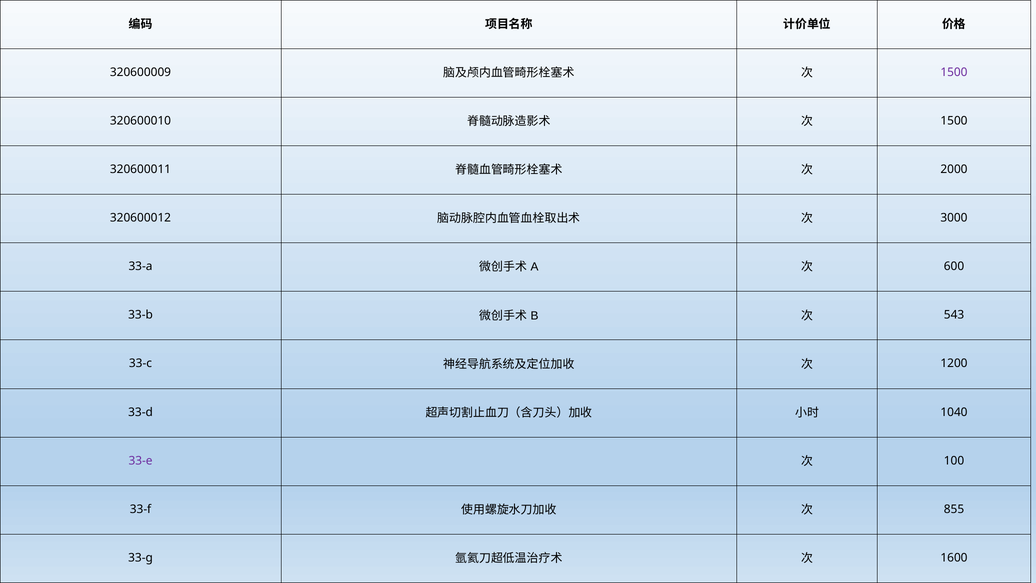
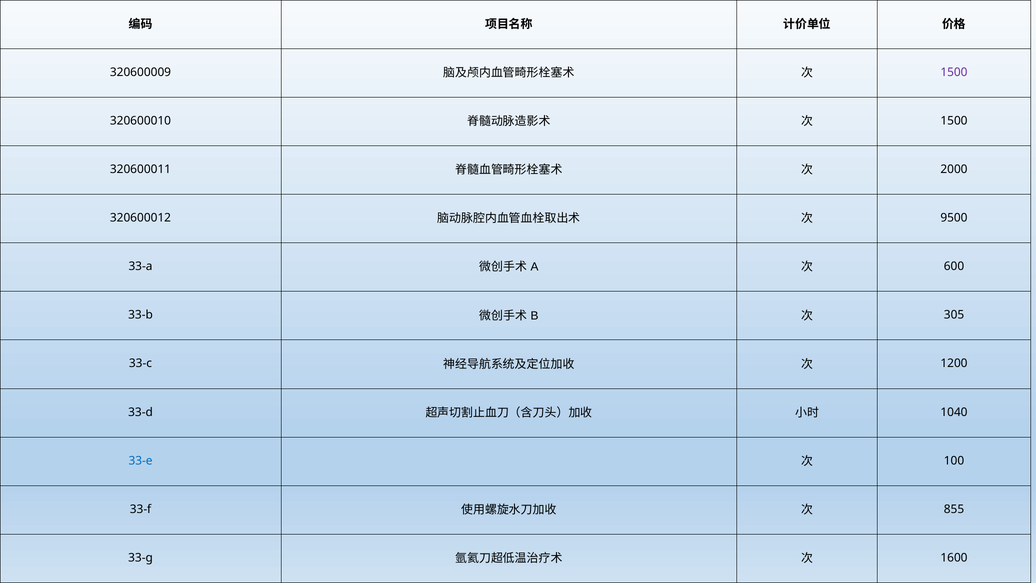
3000: 3000 -> 9500 (954, 218)
543: 543 -> 305 (954, 315)
33-e colour: purple -> blue (141, 460)
